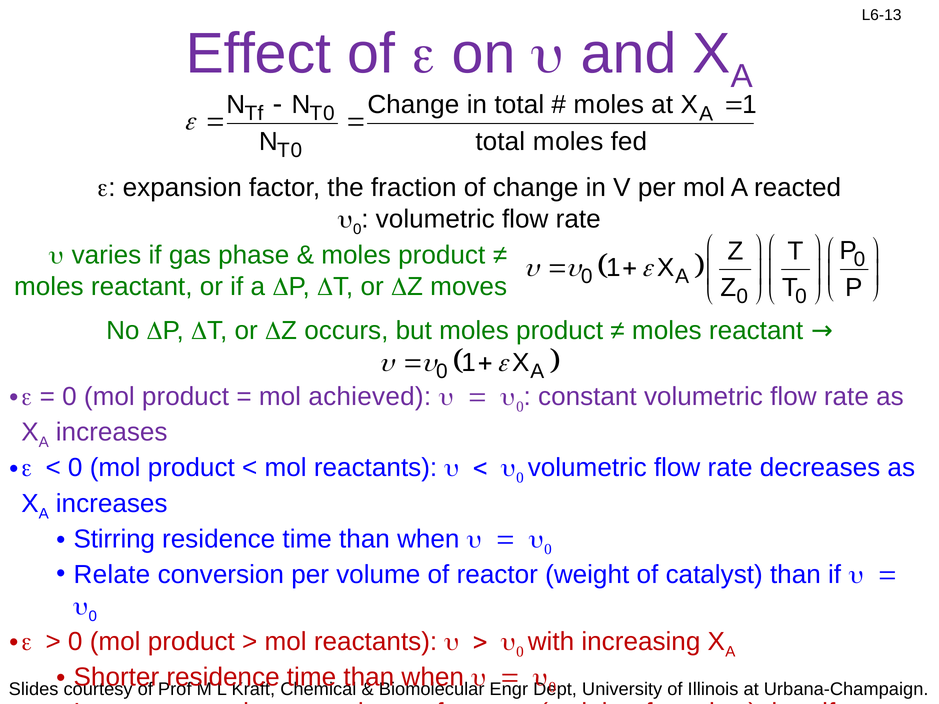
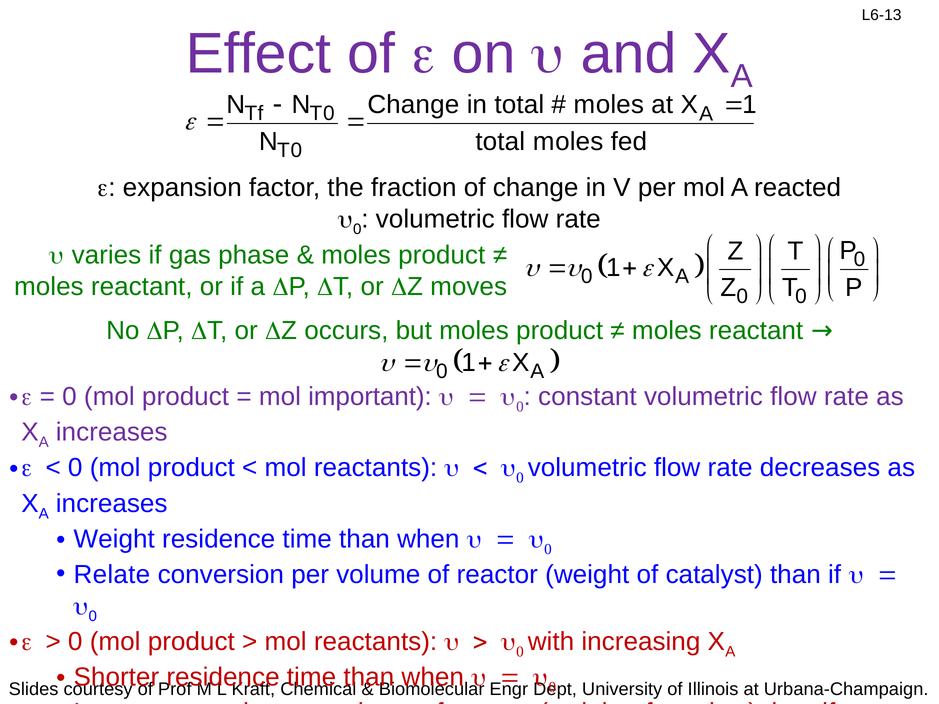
achieved: achieved -> important (370, 397)
Stirring: Stirring -> Weight (114, 539)
